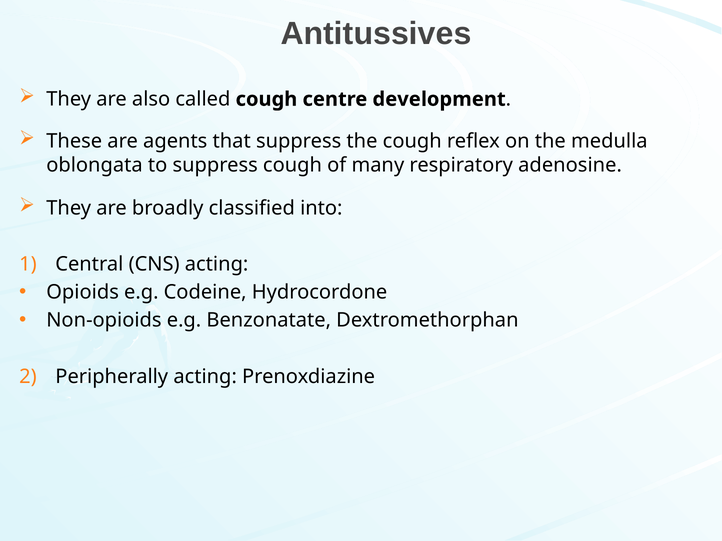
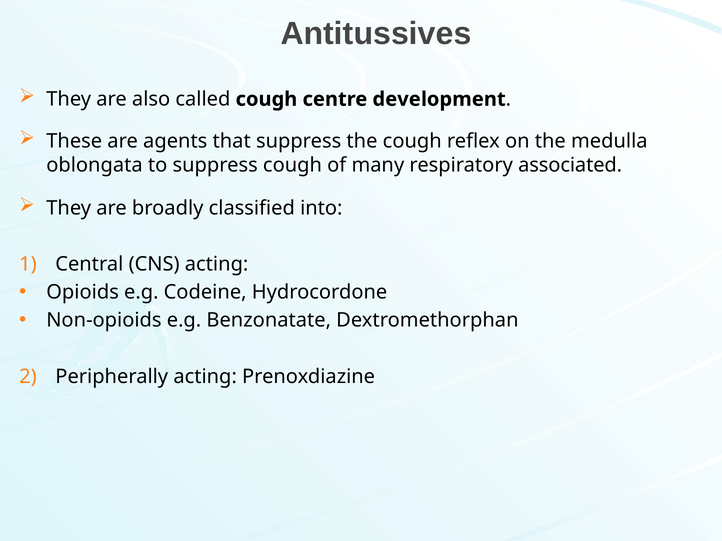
adenosine: adenosine -> associated (570, 166)
